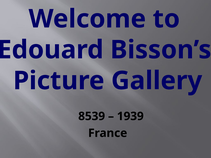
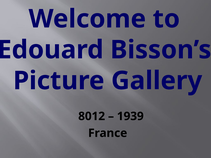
8539: 8539 -> 8012 (92, 116)
